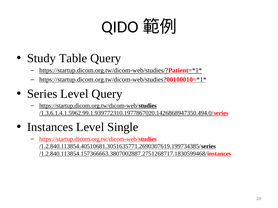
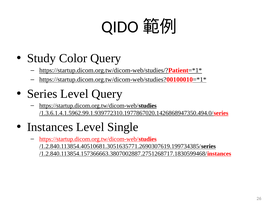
Table: Table -> Color (73, 58)
